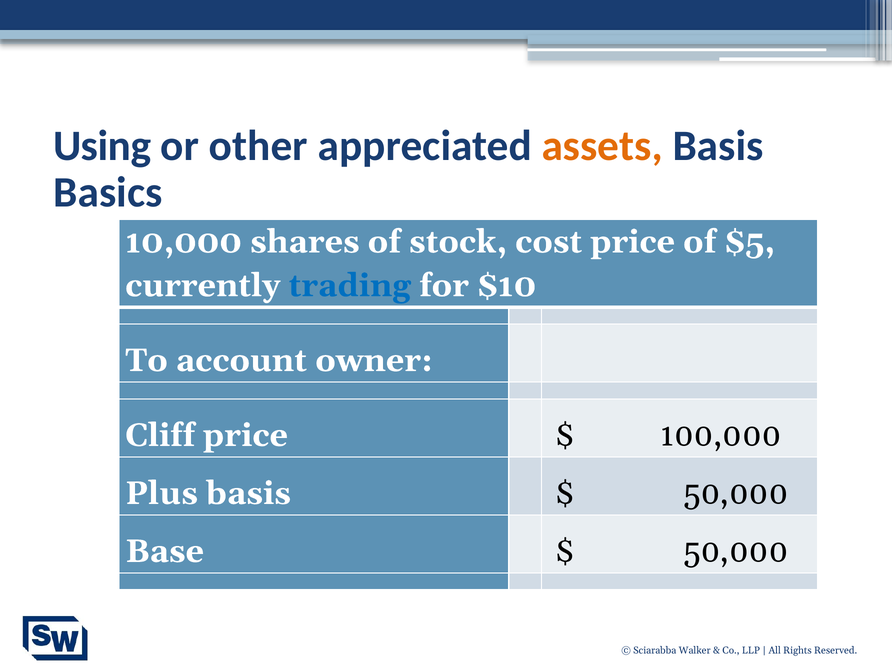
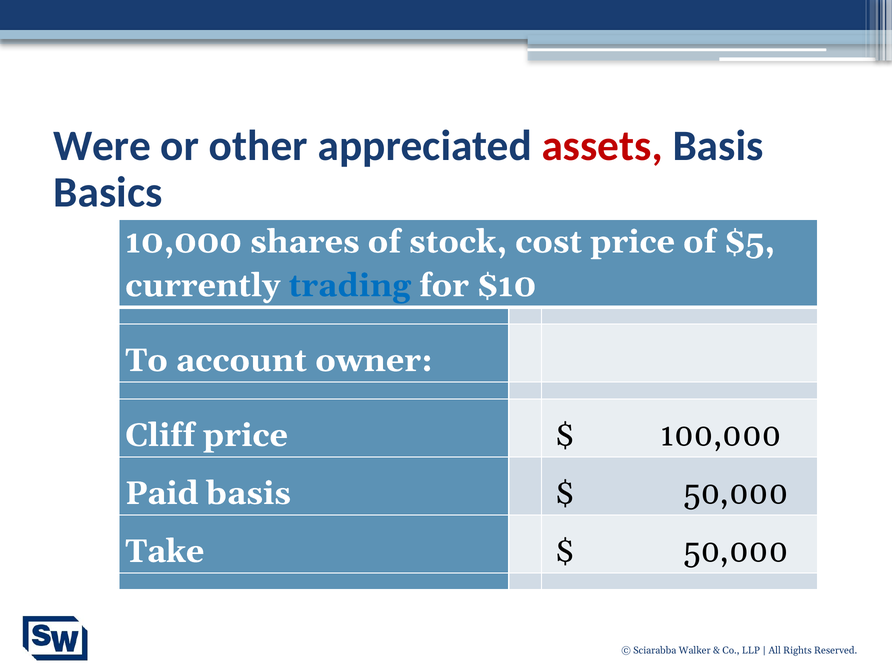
Using: Using -> Were (102, 146)
assets colour: orange -> red (602, 146)
Plus: Plus -> Paid (162, 493)
Base: Base -> Take (165, 551)
